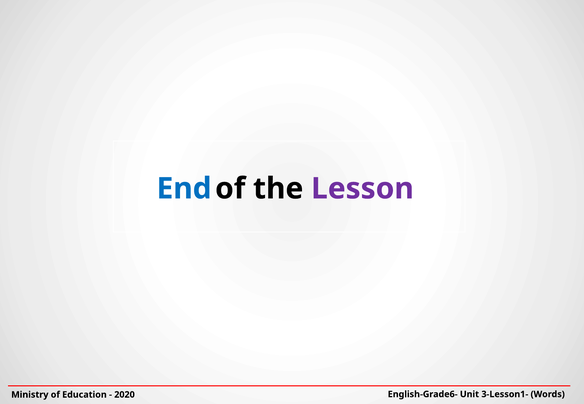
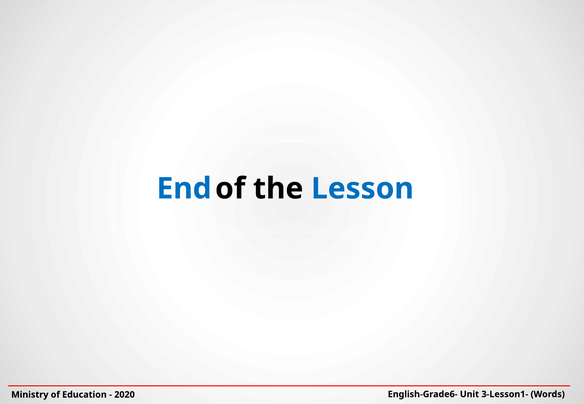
Lesson colour: purple -> blue (362, 189)
